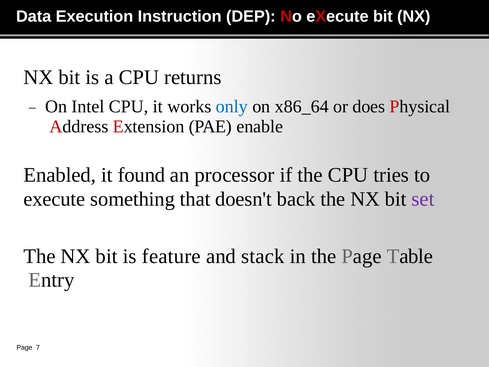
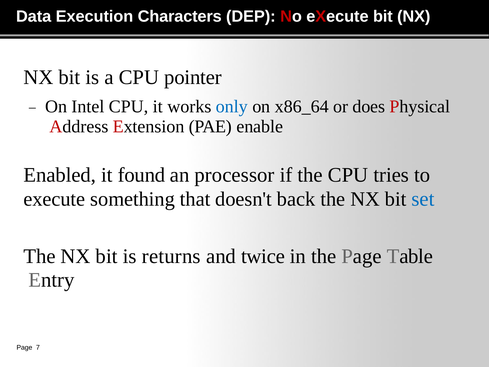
Instruction: Instruction -> Characters (180, 17)
returns: returns -> pointer (193, 77)
set colour: purple -> blue (423, 199)
feature: feature -> returns (171, 256)
stack: stack -> twice (263, 256)
